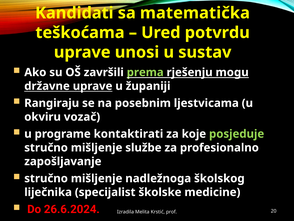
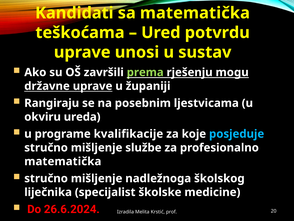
vozač: vozač -> ureda (82, 117)
kontaktirati: kontaktirati -> kvalifikacije (128, 134)
posjeduje colour: light green -> light blue (237, 134)
zapošljavanje: zapošljavanje -> matematička (63, 161)
